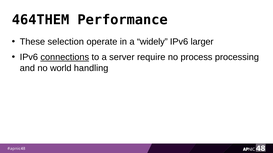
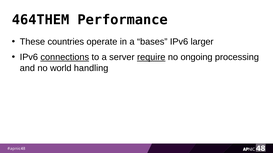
selection: selection -> countries (66, 42)
widely: widely -> bases (152, 42)
require underline: none -> present (151, 57)
process: process -> ongoing (197, 57)
